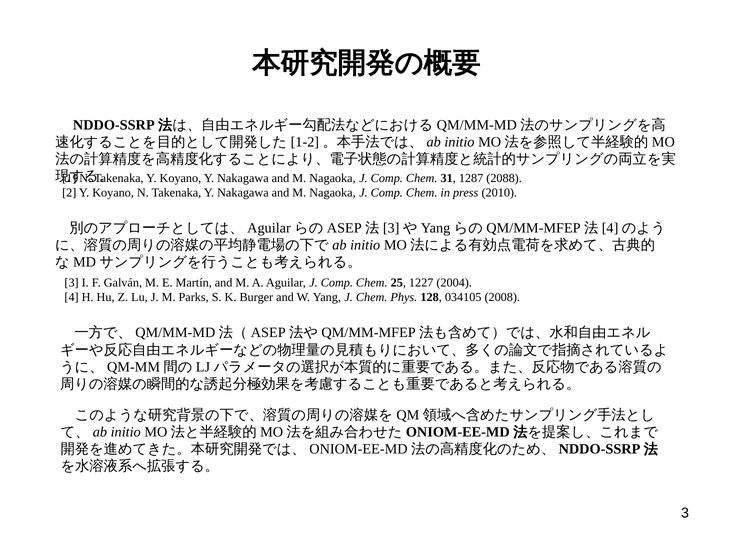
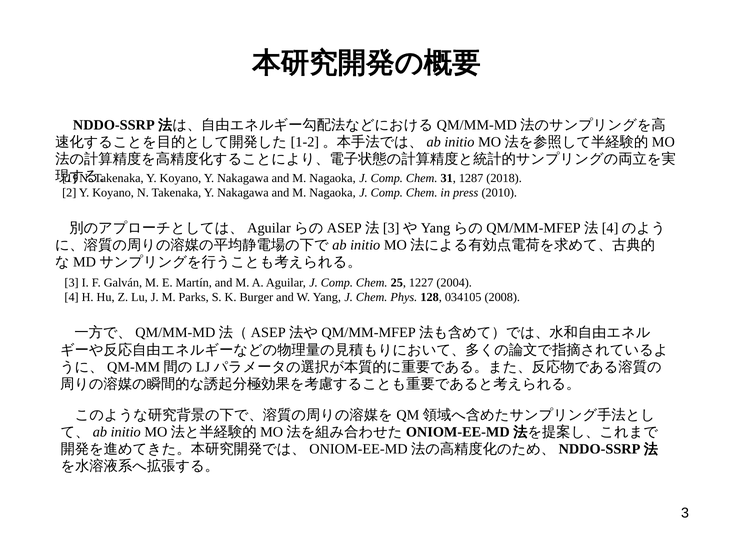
2088: 2088 -> 2018 (504, 178)
